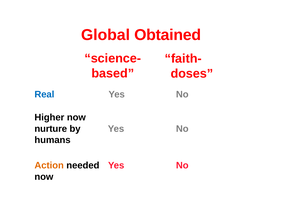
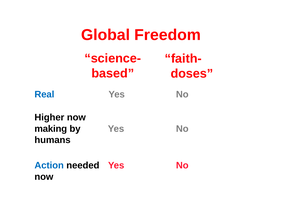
Obtained: Obtained -> Freedom (168, 35)
nurture: nurture -> making (51, 129)
Action colour: orange -> blue (49, 166)
